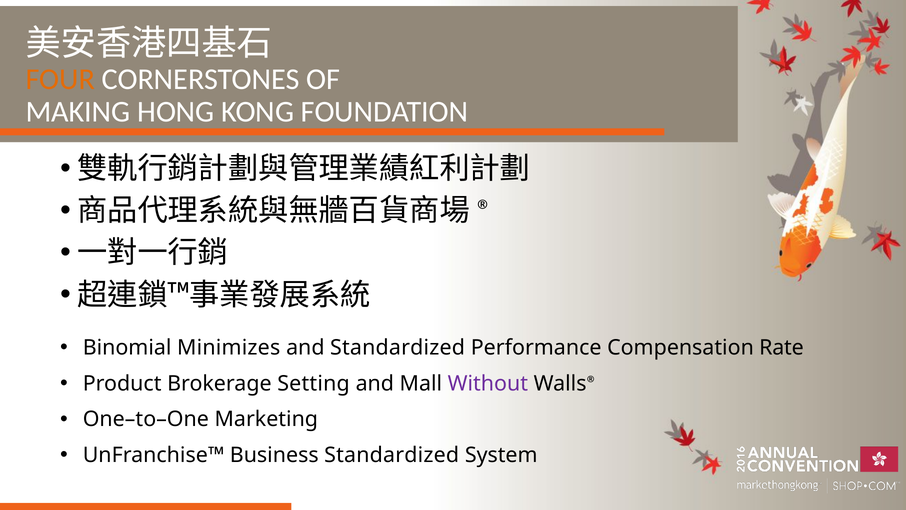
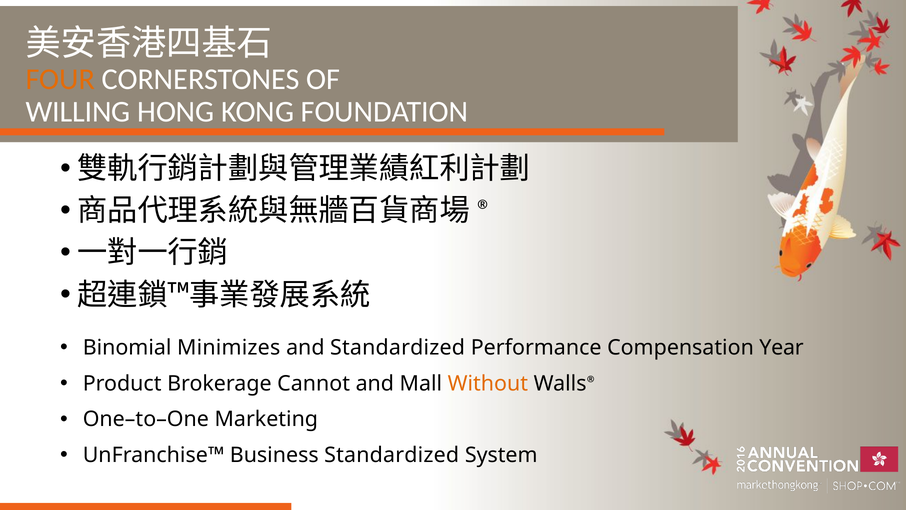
MAKING: MAKING -> WILLING (78, 112)
Rate: Rate -> Year (781, 347)
Setting: Setting -> Cannot (314, 383)
Without colour: purple -> orange (488, 383)
